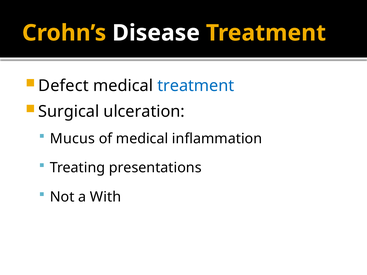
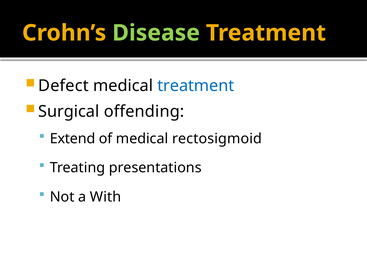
Disease colour: white -> light green (156, 33)
ulceration: ulceration -> offending (144, 112)
Mucus: Mucus -> Extend (73, 139)
inflammation: inflammation -> rectosigmoid (217, 139)
